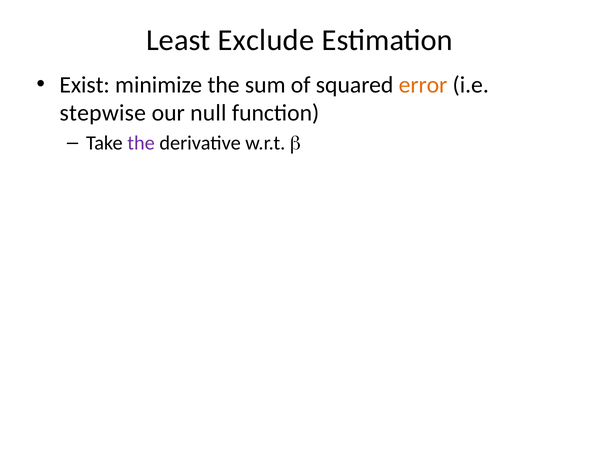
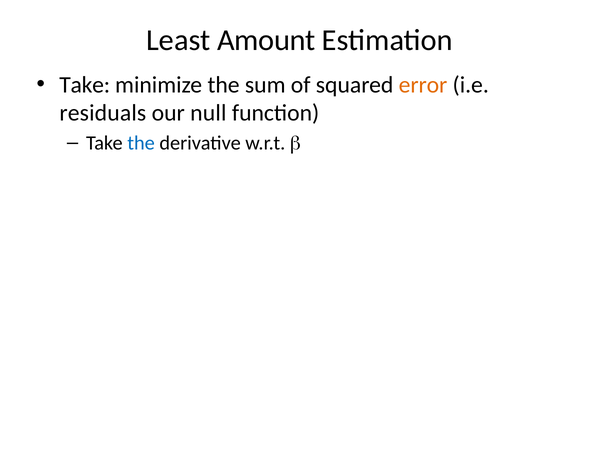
Exclude: Exclude -> Amount (266, 40)
Exist: Exist -> Take (85, 85)
stepwise: stepwise -> residuals (103, 113)
the colour: purple -> blue (141, 143)
